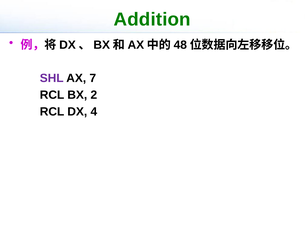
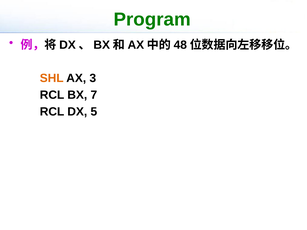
Addition: Addition -> Program (152, 20)
SHL colour: purple -> orange (52, 78)
7: 7 -> 3 (93, 78)
2: 2 -> 7 (94, 95)
4: 4 -> 5 (94, 112)
